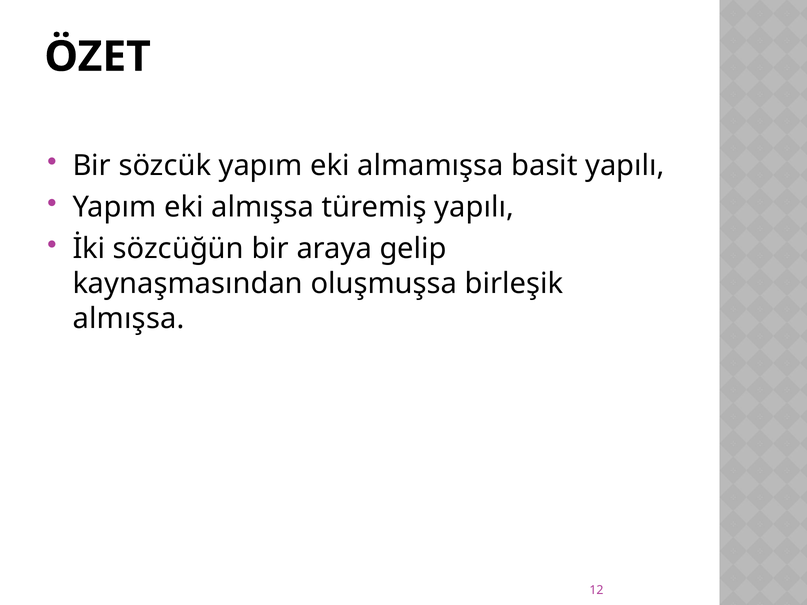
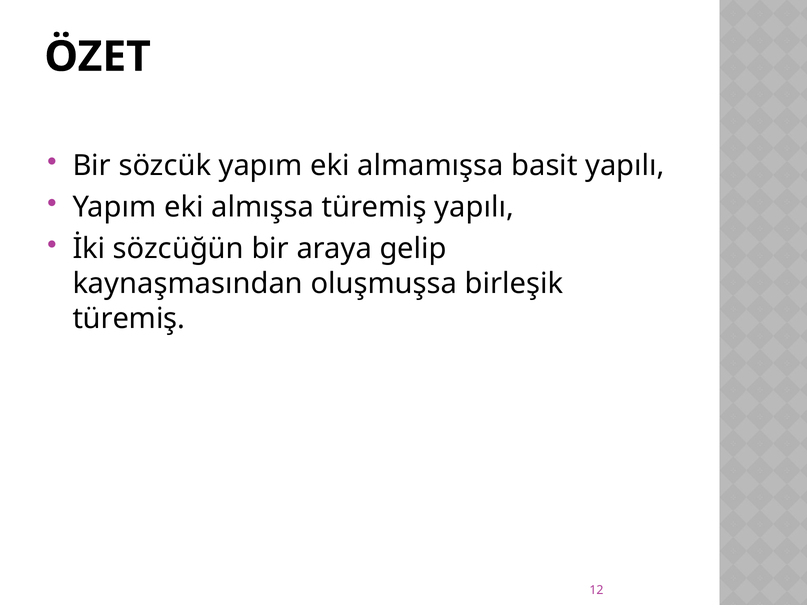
almışsa: almışsa -> türemiş (129, 319)
